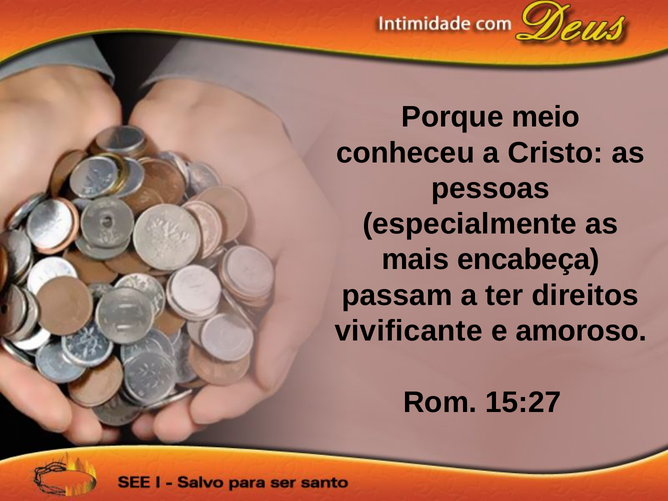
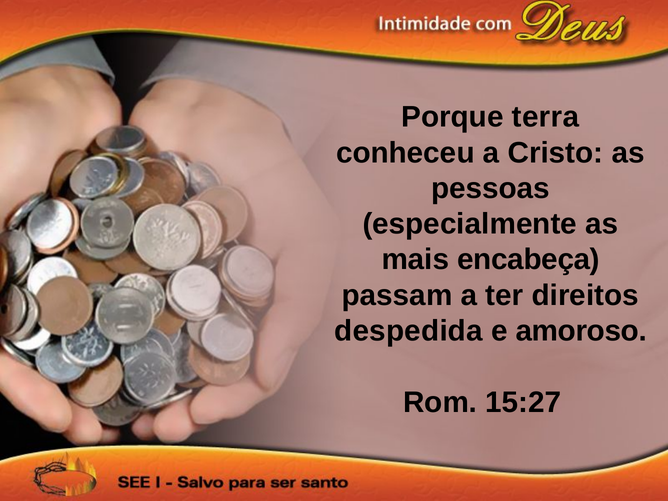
meio: meio -> terra (545, 117)
vivificante: vivificante -> despedida (409, 331)
